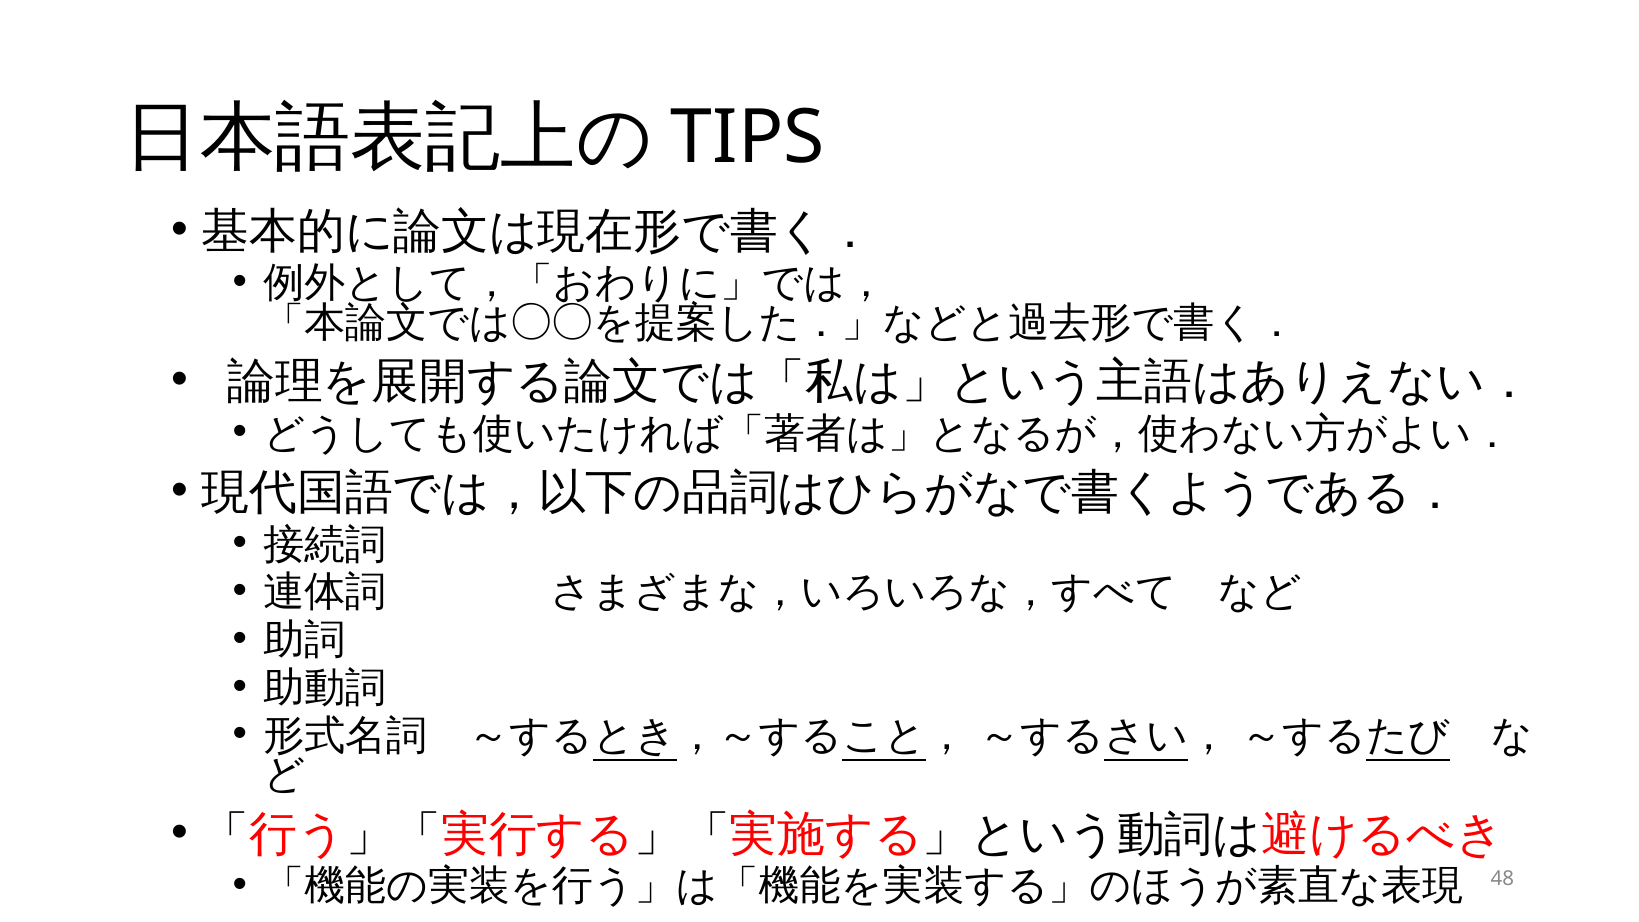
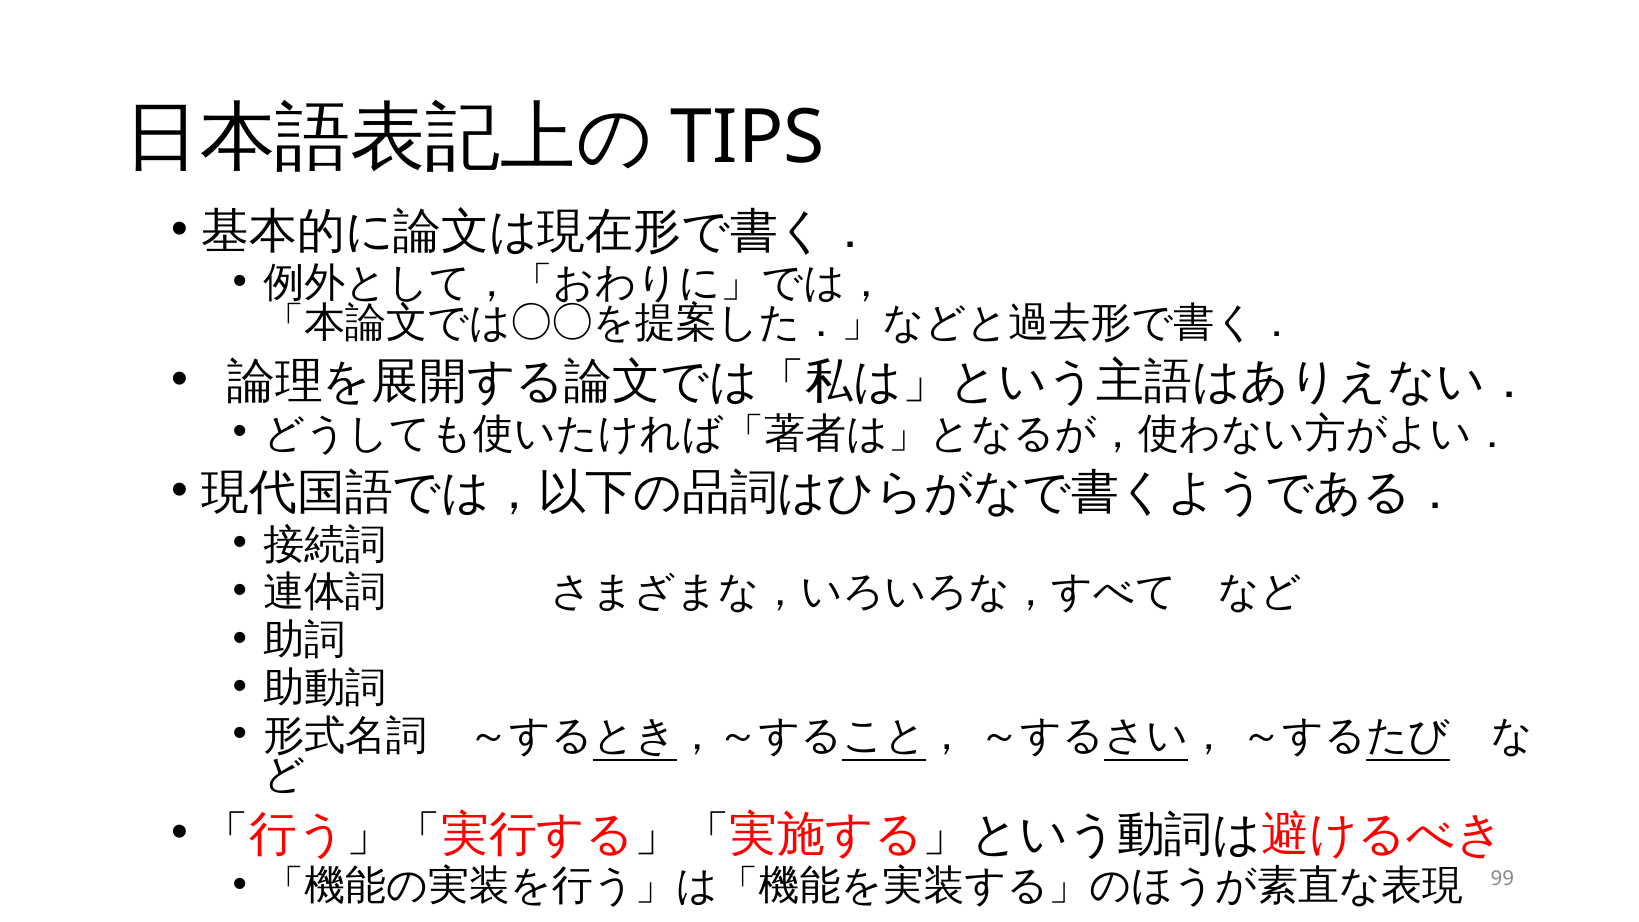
48: 48 -> 99 (1502, 879)
